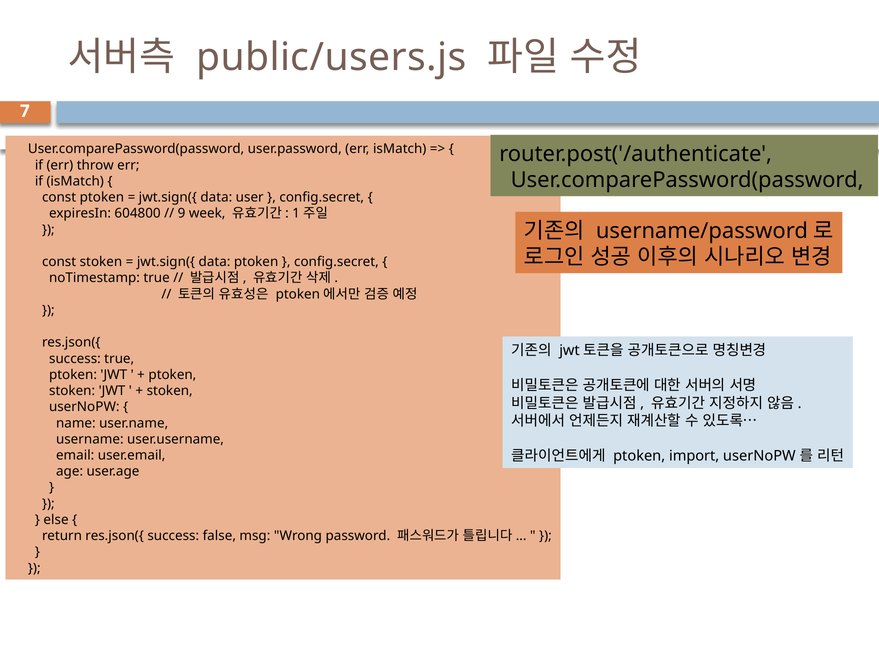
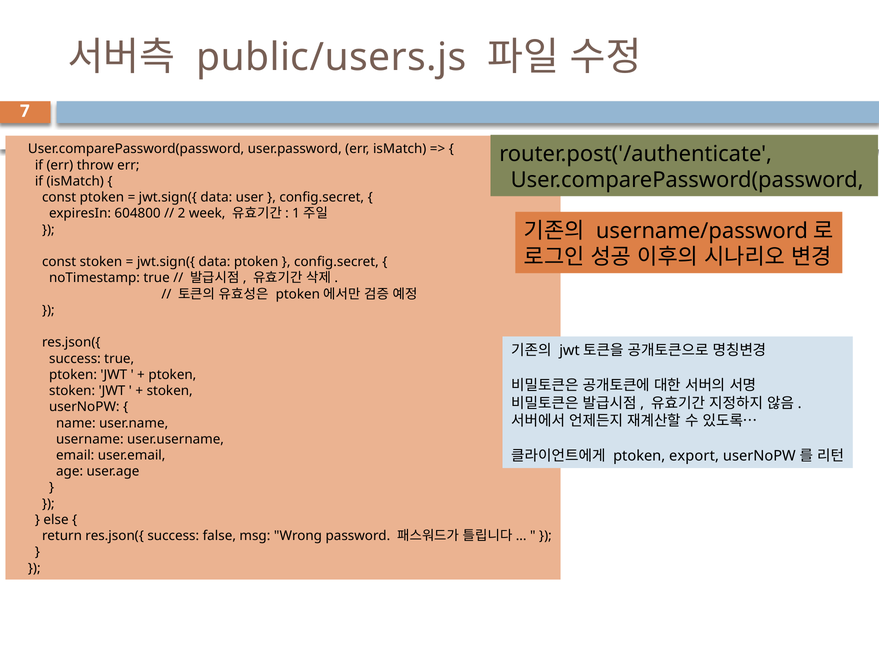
9: 9 -> 2 (182, 214)
import: import -> export (694, 456)
